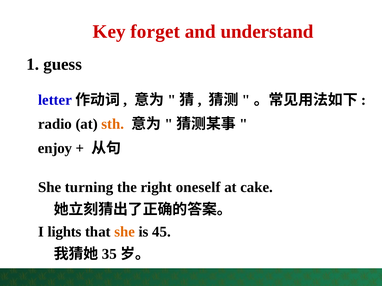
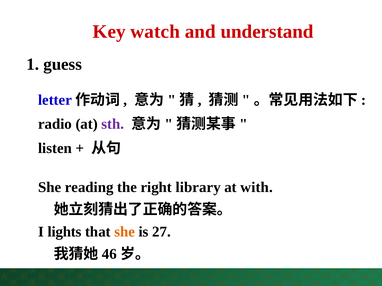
forget: forget -> watch (155, 32)
sth colour: orange -> purple (113, 124)
enjoy: enjoy -> listen (55, 148)
turning: turning -> reading (89, 188)
oneself: oneself -> library (198, 188)
cake: cake -> with (257, 188)
45: 45 -> 27 (161, 232)
35: 35 -> 46 (109, 254)
